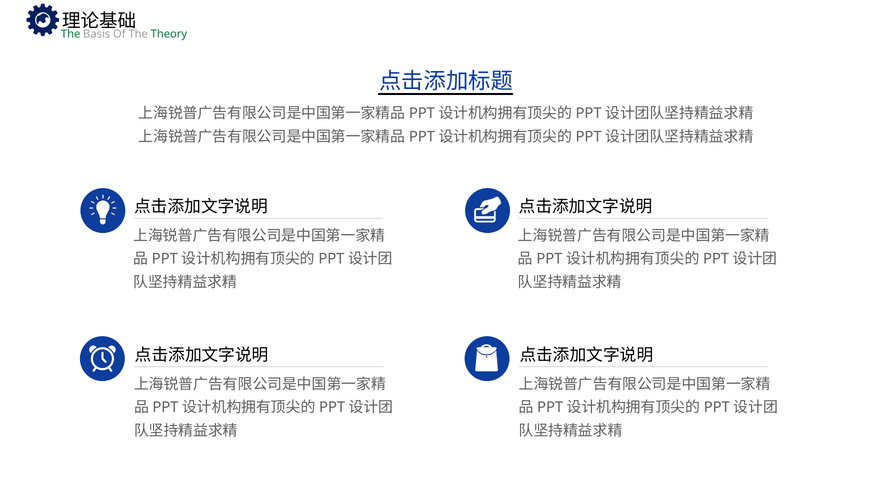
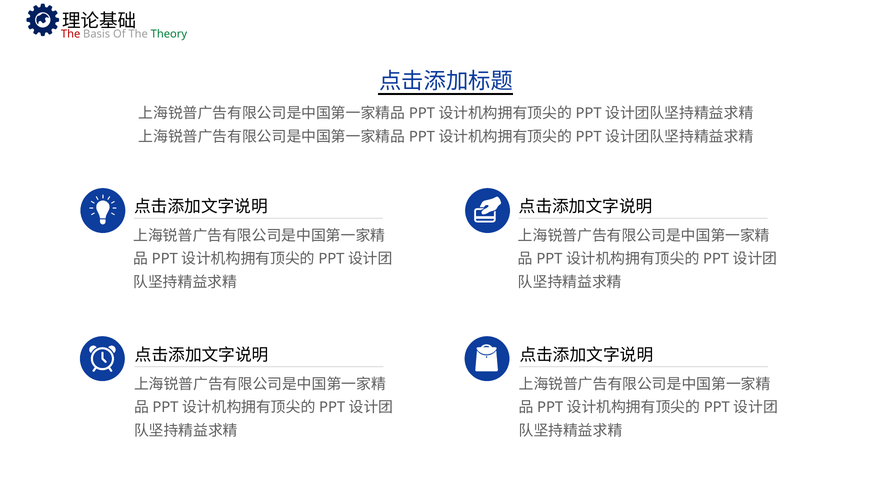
The colour: green -> red (71, 34)
